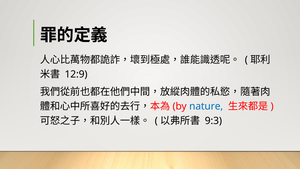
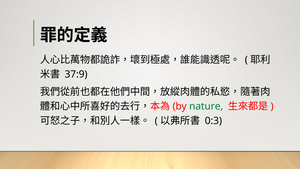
12:9: 12:9 -> 37:9 (76, 74)
nature colour: blue -> green (206, 106)
9:3: 9:3 -> 0:3 (213, 121)
